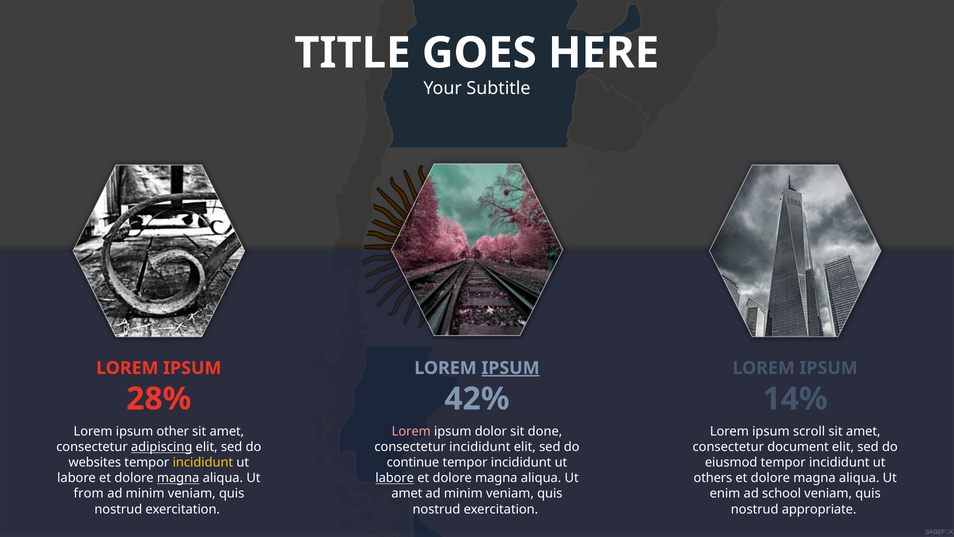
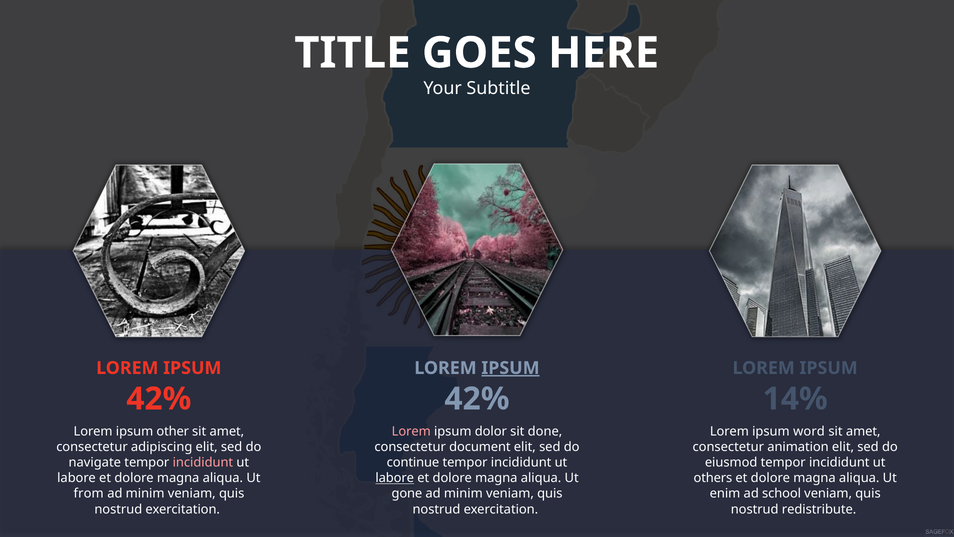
28%: 28% -> 42% (159, 399)
scroll: scroll -> word (809, 431)
adipiscing underline: present -> none (162, 447)
consectetur incididunt: incididunt -> document (480, 447)
document: document -> animation (798, 447)
websites: websites -> navigate (95, 462)
incididunt colour: yellow -> pink (203, 462)
magna underline: present -> none (178, 478)
amet: amet -> gone (407, 493)
appropriate: appropriate -> redistribute (819, 509)
